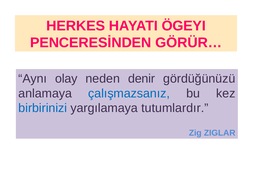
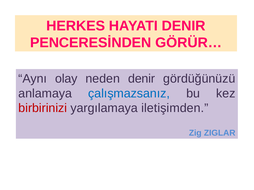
HAYATI ÖGEYI: ÖGEYI -> DENIR (184, 26)
birbirinizi colour: blue -> red (43, 108)
tutumlardır: tutumlardır -> iletişimden (175, 108)
